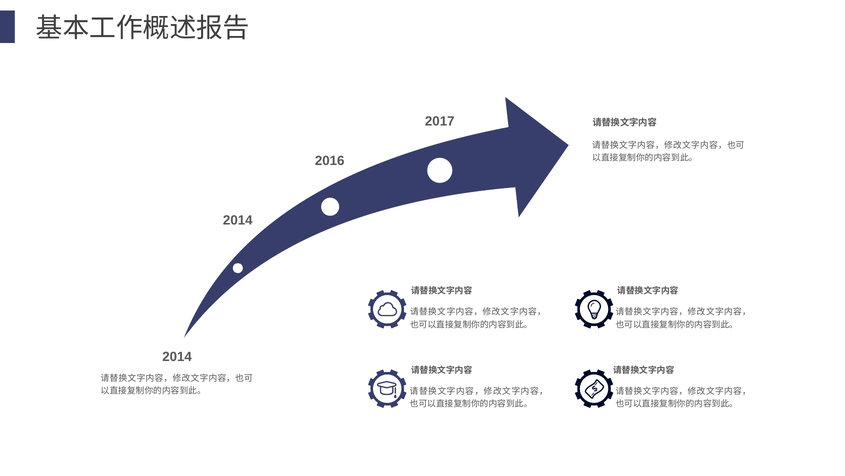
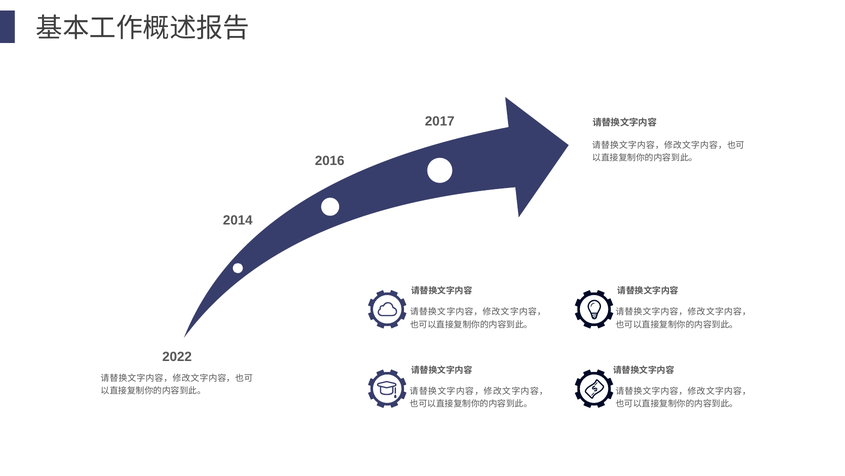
2014: 2014 -> 2022 (177, 356)
